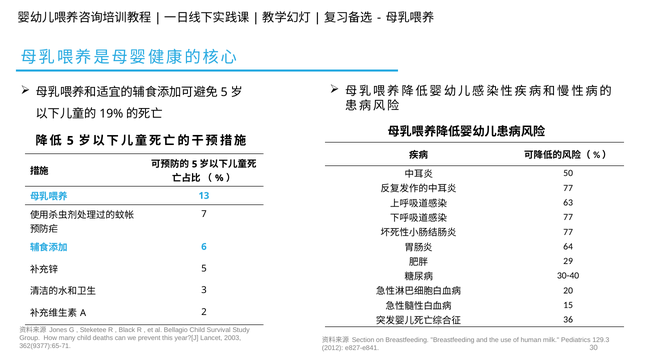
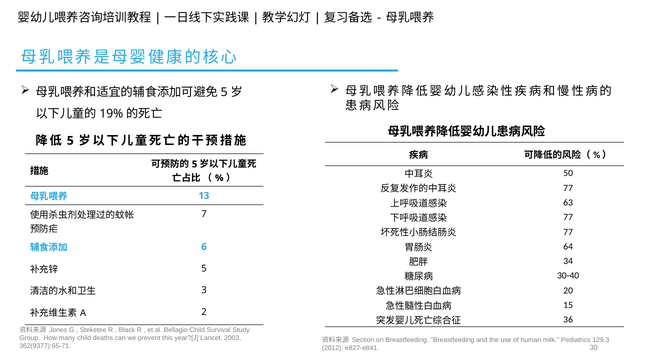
29: 29 -> 34 (568, 261)
